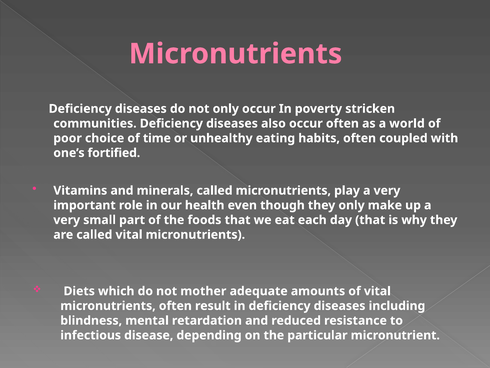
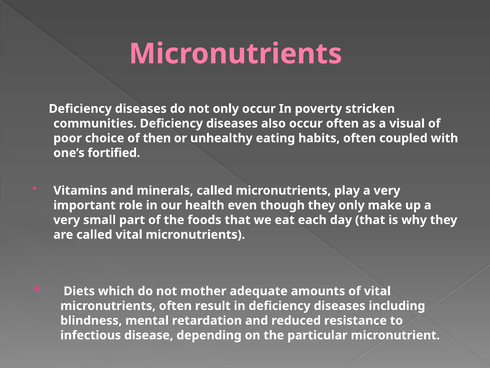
world: world -> visual (407, 123)
time: time -> then (157, 138)
